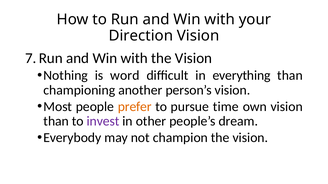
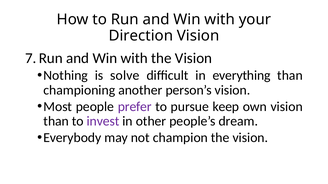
word: word -> solve (125, 76)
prefer colour: orange -> purple (135, 107)
time: time -> keep (226, 107)
